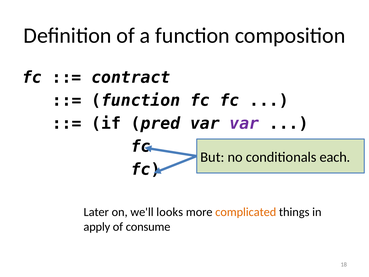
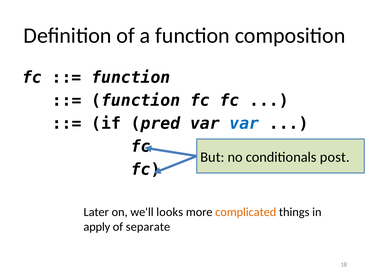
contract: contract -> function (131, 77)
var colour: purple -> blue (244, 123)
each: each -> post (335, 157)
consume: consume -> separate (148, 227)
